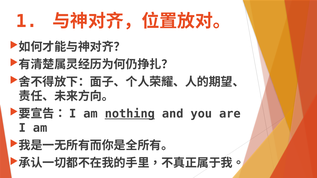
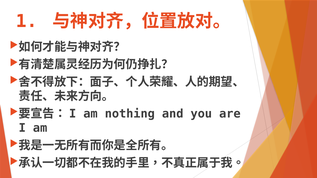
nothing underline: present -> none (130, 114)
